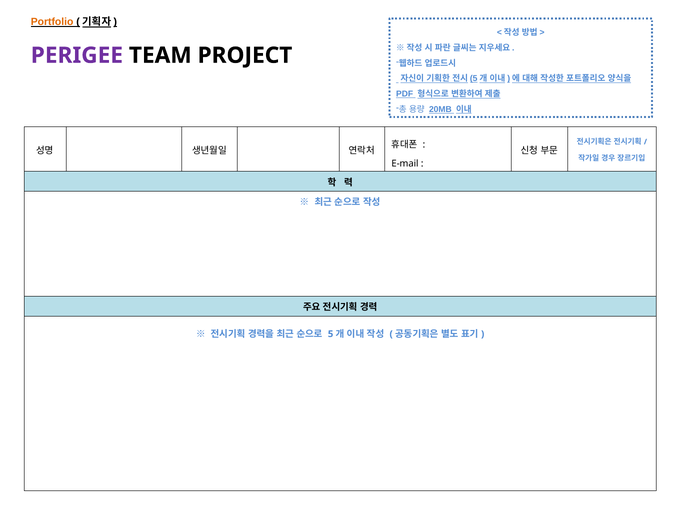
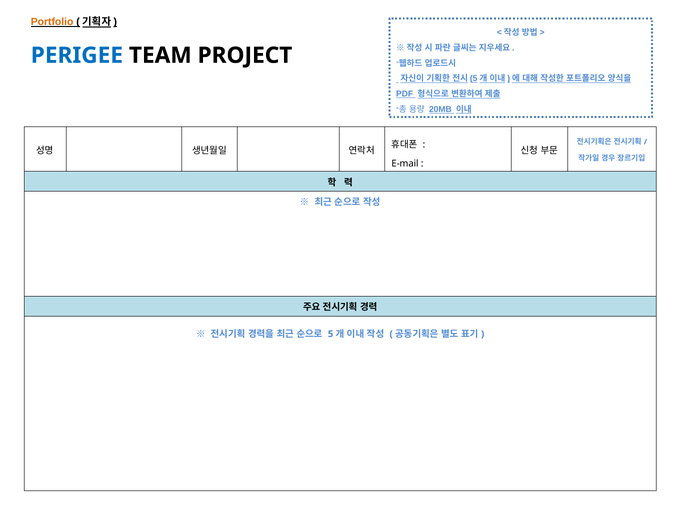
PERIGEE colour: purple -> blue (77, 55)
